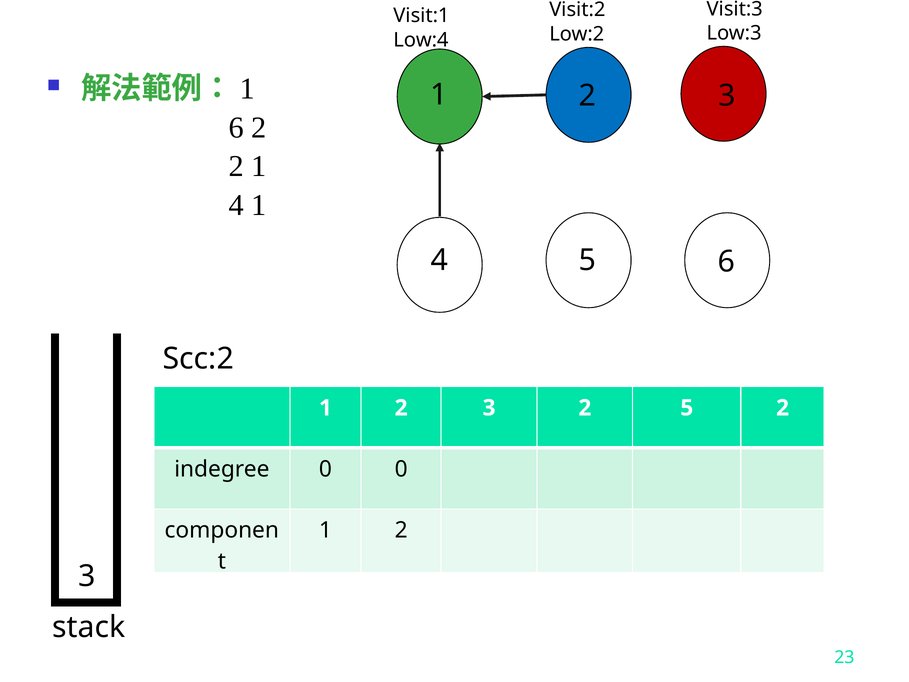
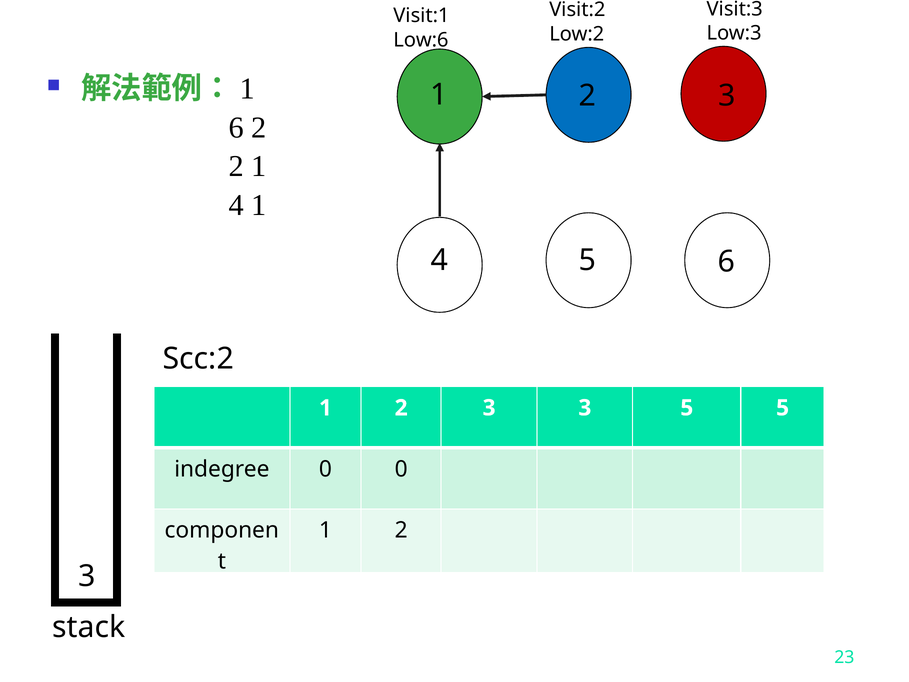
Low:4: Low:4 -> Low:6 (421, 40)
3 2: 2 -> 3 (585, 408)
5 2: 2 -> 5 (783, 408)
